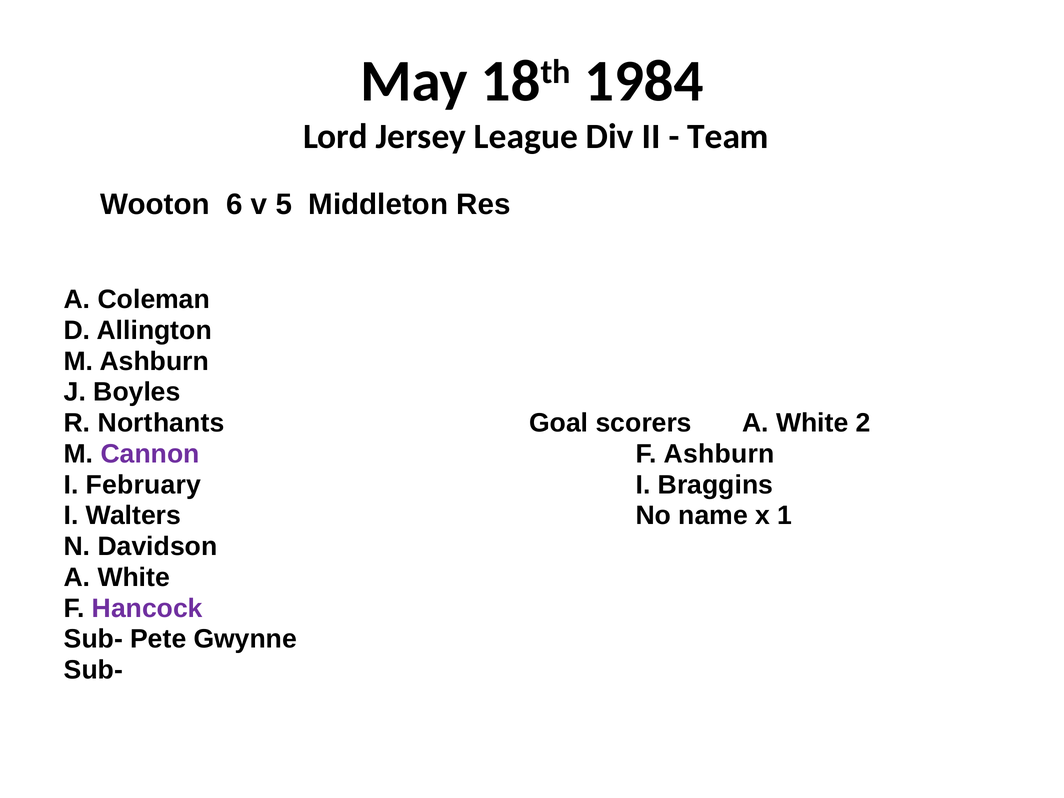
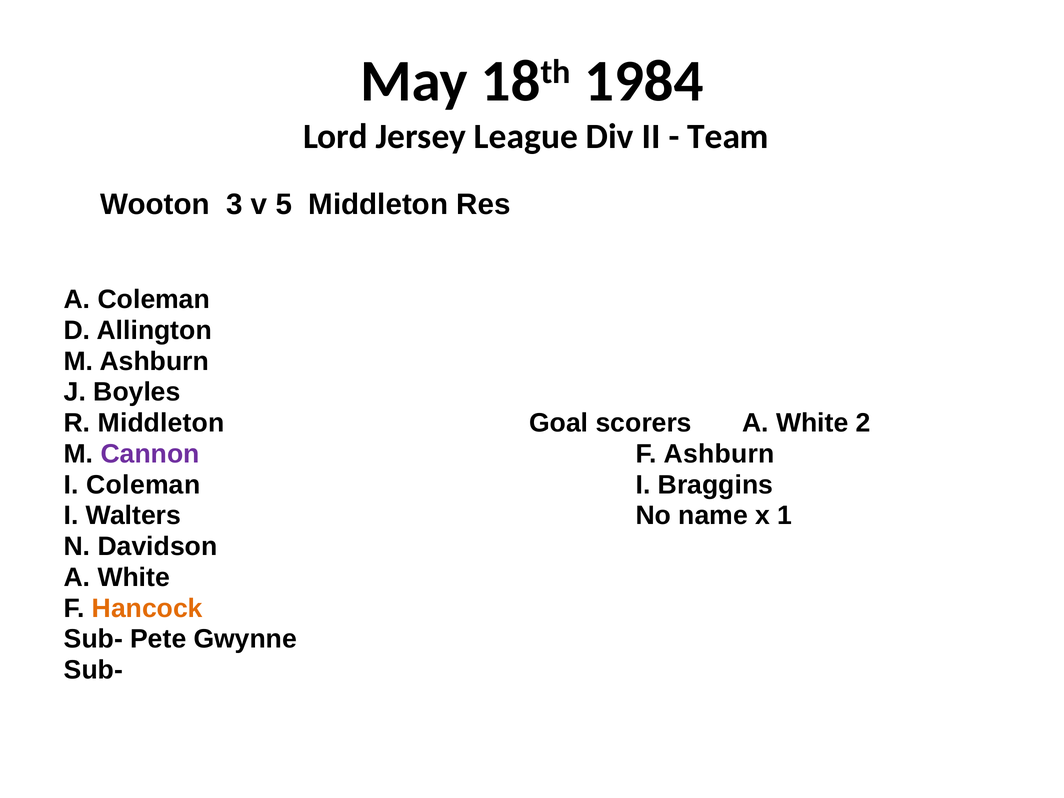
6: 6 -> 3 (235, 204)
R Northants: Northants -> Middleton (161, 423)
I February: February -> Coleman (143, 485)
Hancock colour: purple -> orange (147, 608)
